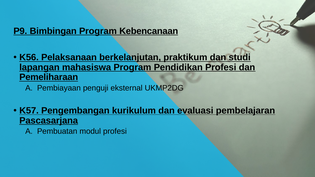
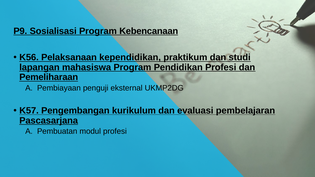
Bimbingan: Bimbingan -> Sosialisasi (53, 31)
berkelanjutan: berkelanjutan -> kependidikan (130, 57)
